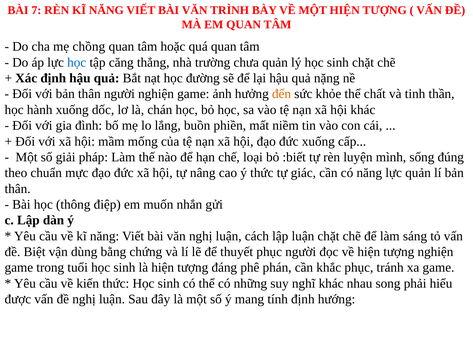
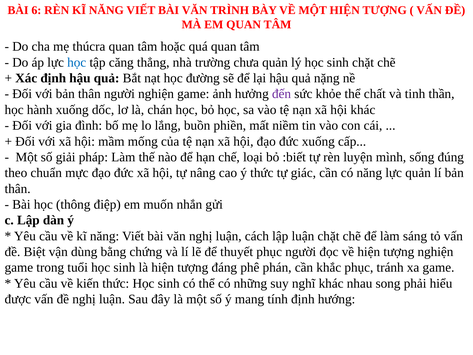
7: 7 -> 6 (36, 10)
chồng: chồng -> thúcra (89, 47)
đến colour: orange -> purple (282, 94)
